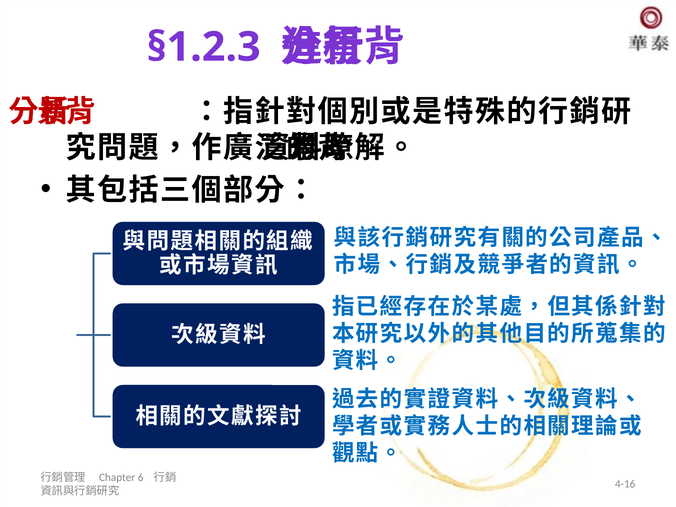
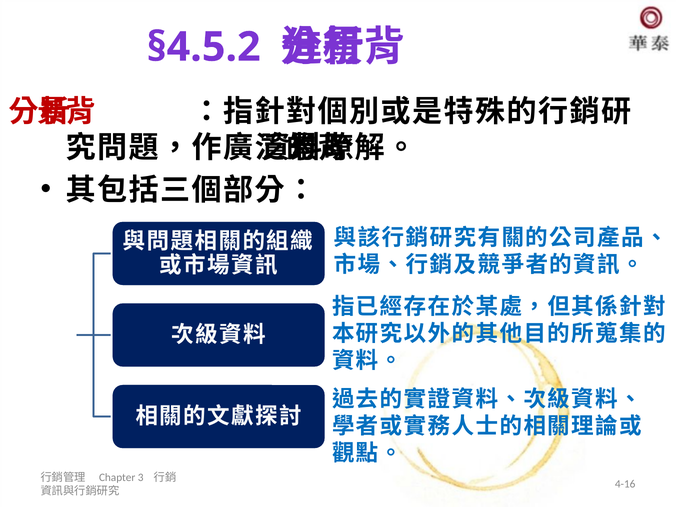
§1.2.3: §1.2.3 -> §4.5.2 (204, 47)
6: 6 -> 3 (141, 477)
